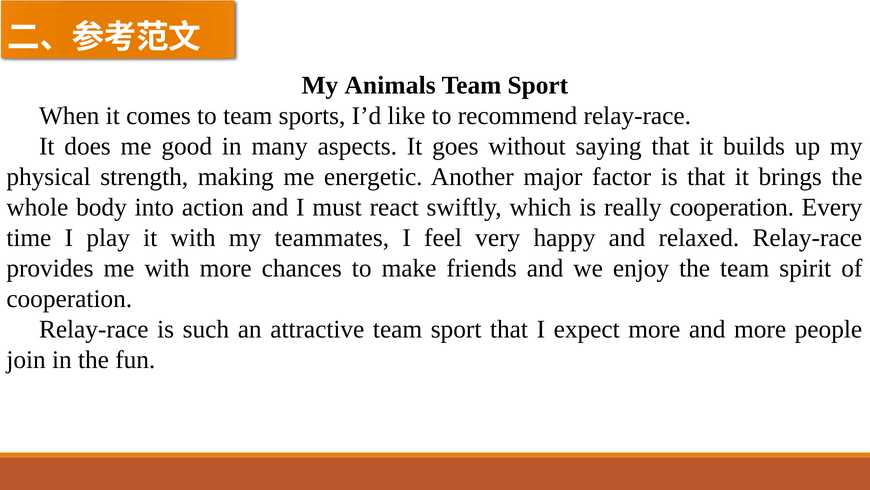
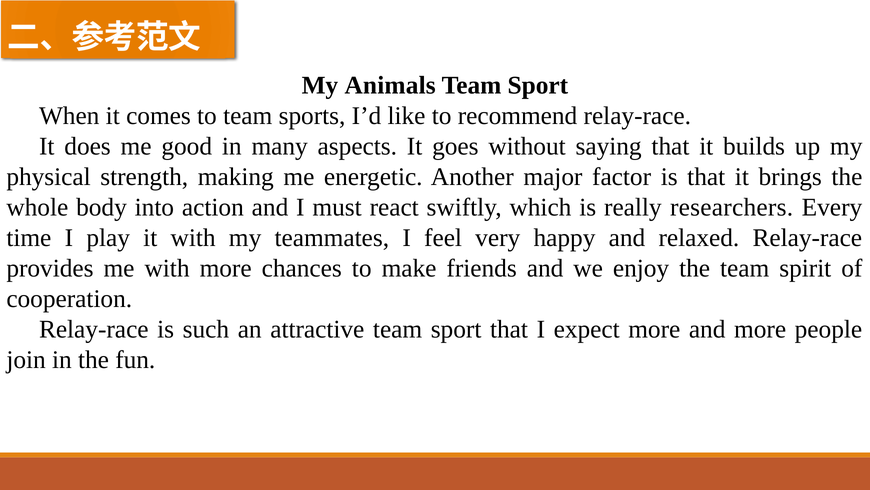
really cooperation: cooperation -> researchers (732, 207)
